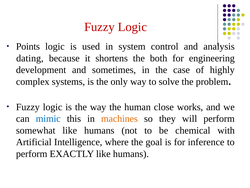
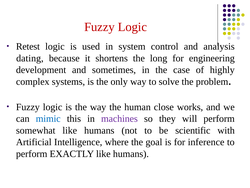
Points: Points -> Retest (28, 46)
both: both -> long (159, 58)
machines colour: orange -> purple (119, 118)
chemical: chemical -> scientific (193, 130)
